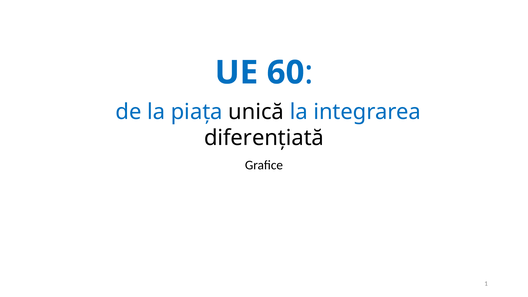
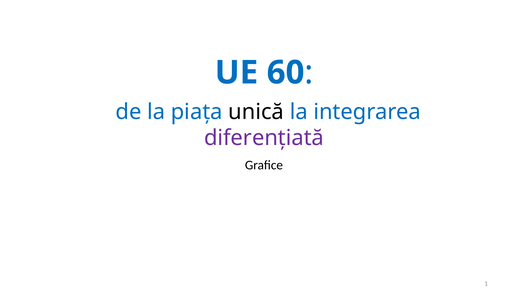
diferențiată colour: black -> purple (264, 138)
